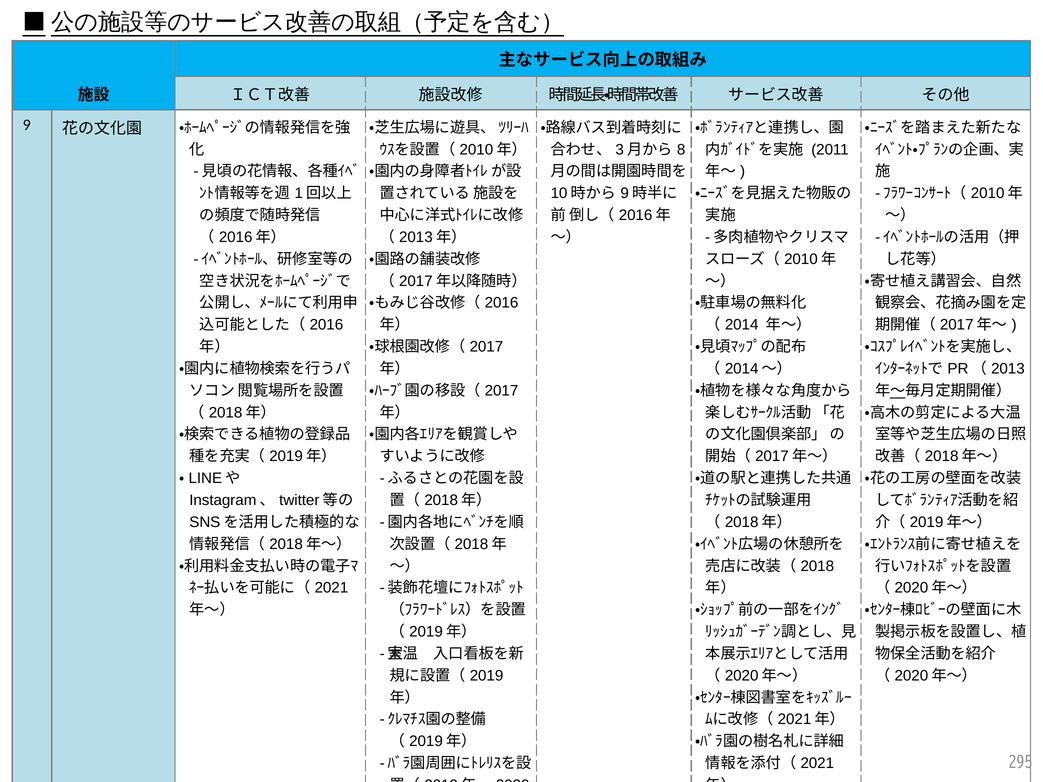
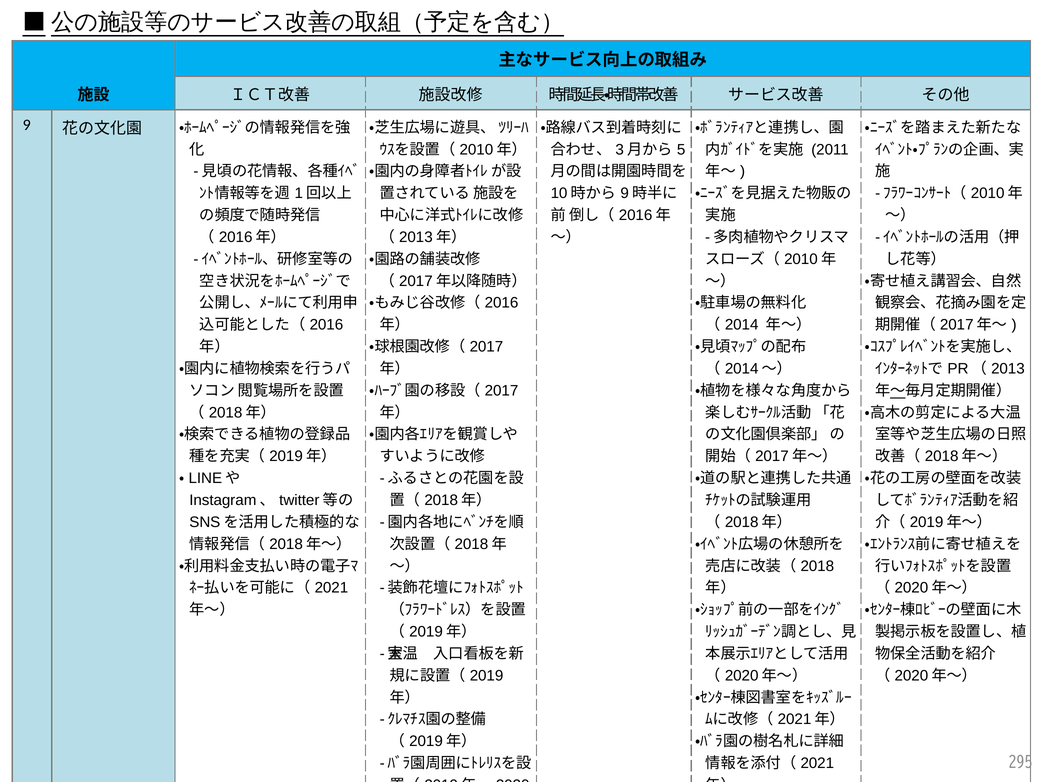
8: 8 -> 5 (681, 150)
